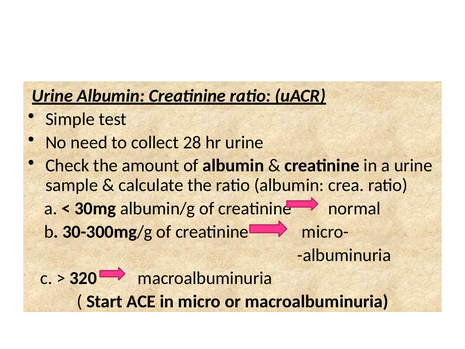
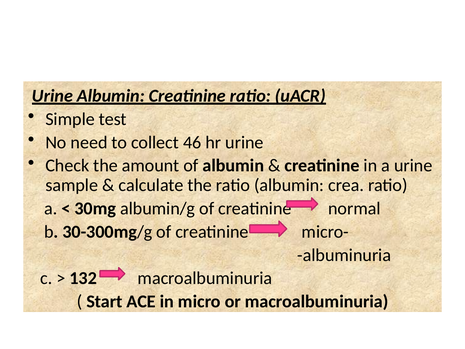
28: 28 -> 46 (192, 142)
320: 320 -> 132 (83, 278)
